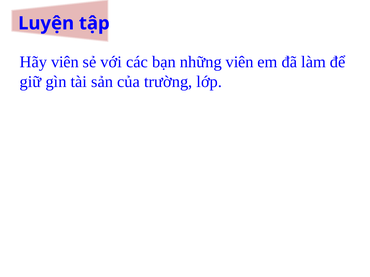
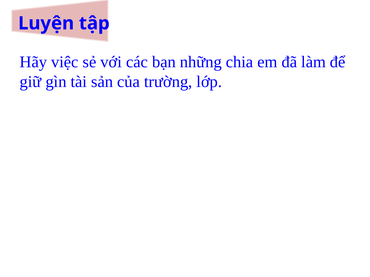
Hãy viên: viên -> việc (65, 62)
những viên: viên -> chia (240, 62)
